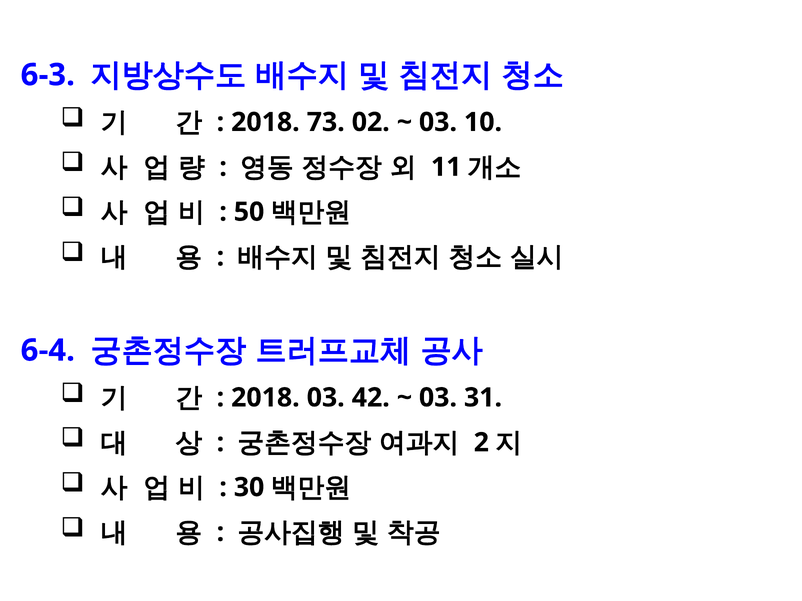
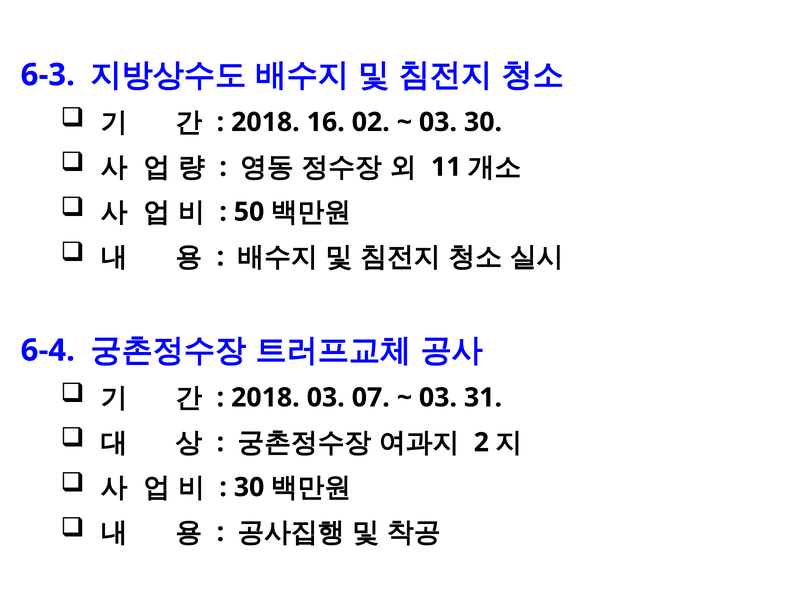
73: 73 -> 16 (326, 122)
03 10: 10 -> 30 (483, 122)
42: 42 -> 07 (371, 398)
